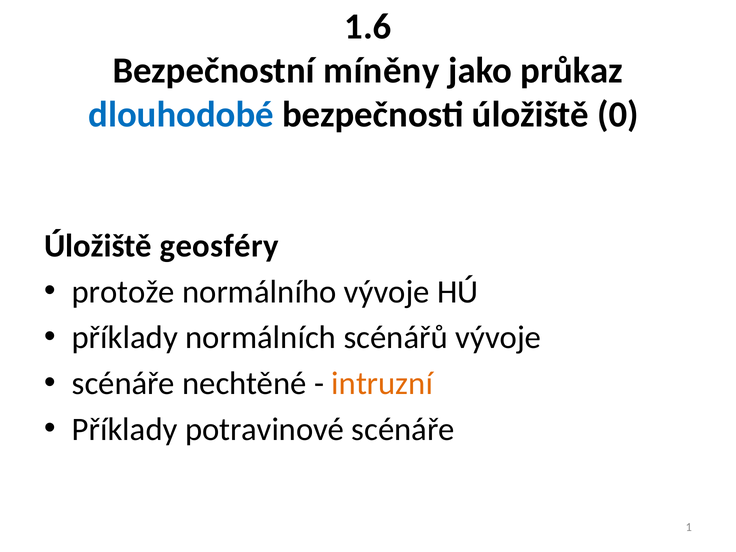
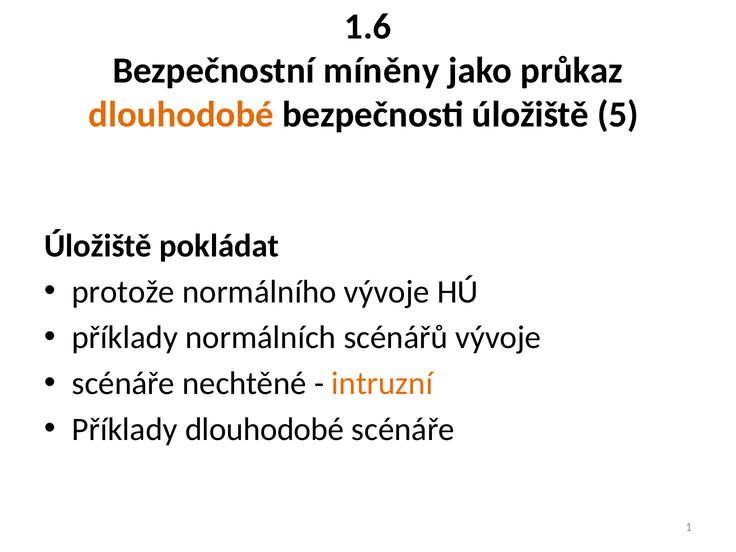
dlouhodobé colour: blue -> orange (181, 115)
0: 0 -> 5 (618, 115)
geosféry: geosféry -> pokládat (219, 246)
Příklady potravinové: potravinové -> dlouhodobé (265, 429)
